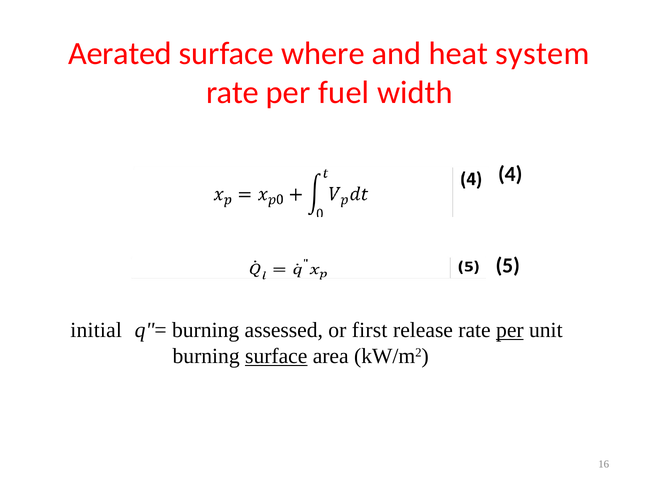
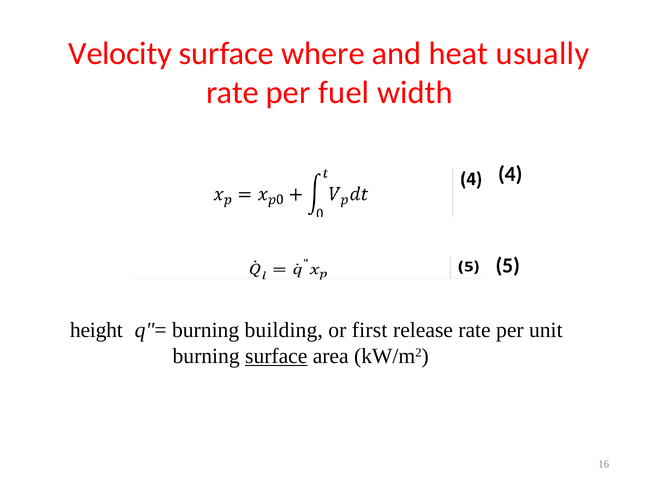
Aerated: Aerated -> Velocity (120, 54)
system: system -> usually (542, 54)
initial: initial -> height (96, 330)
assessed: assessed -> building (284, 330)
per underline: present -> none (510, 330)
